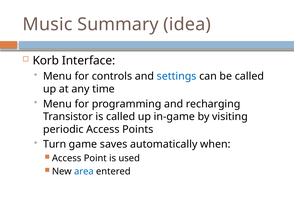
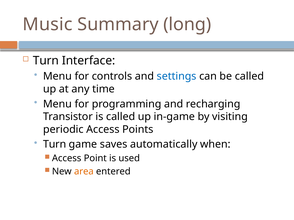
idea: idea -> long (187, 25)
Korb: Korb -> Turn (46, 61)
area colour: blue -> orange (84, 172)
